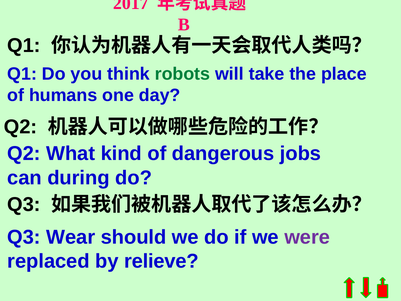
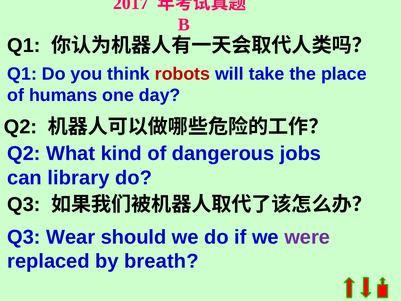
robots colour: green -> red (182, 74)
during: during -> library (78, 178)
relieve: relieve -> breath (161, 261)
